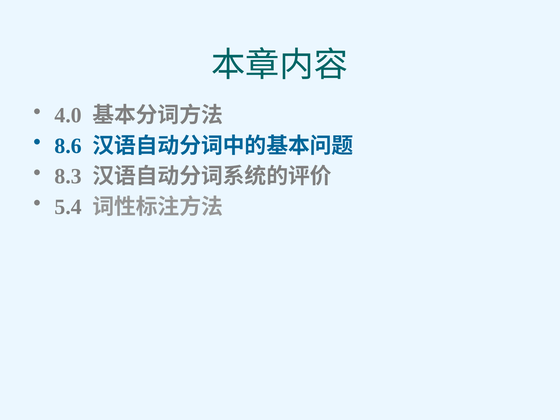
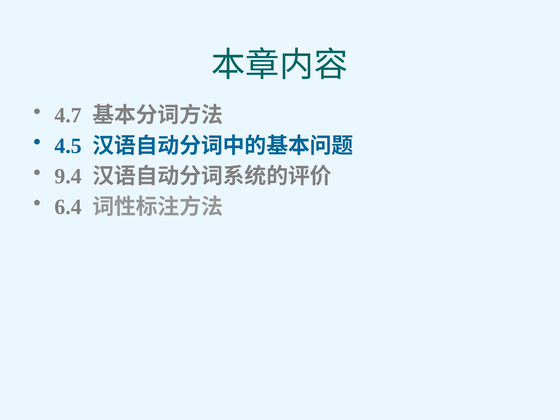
4.0: 4.0 -> 4.7 (68, 115)
8.6: 8.6 -> 4.5 (68, 146)
8.3: 8.3 -> 9.4 (68, 176)
5.4: 5.4 -> 6.4 (68, 207)
